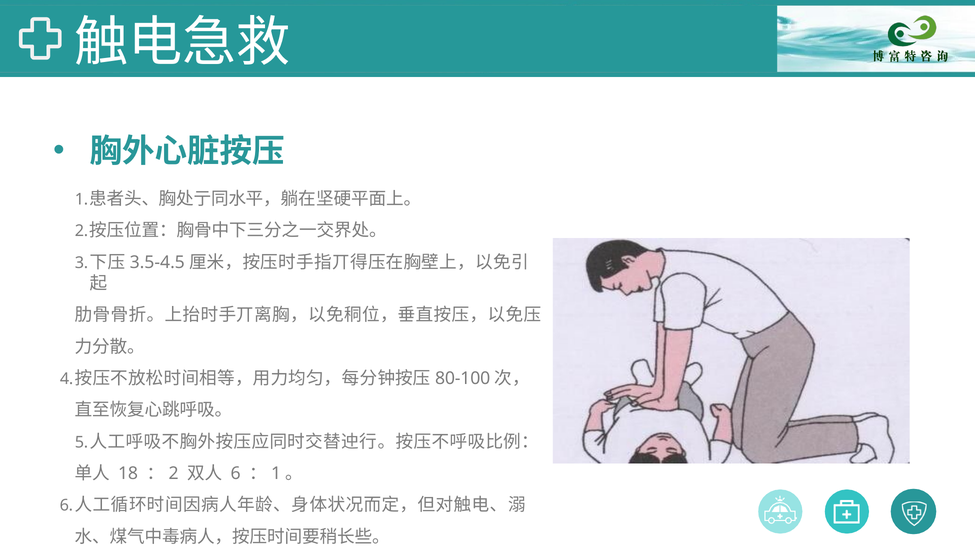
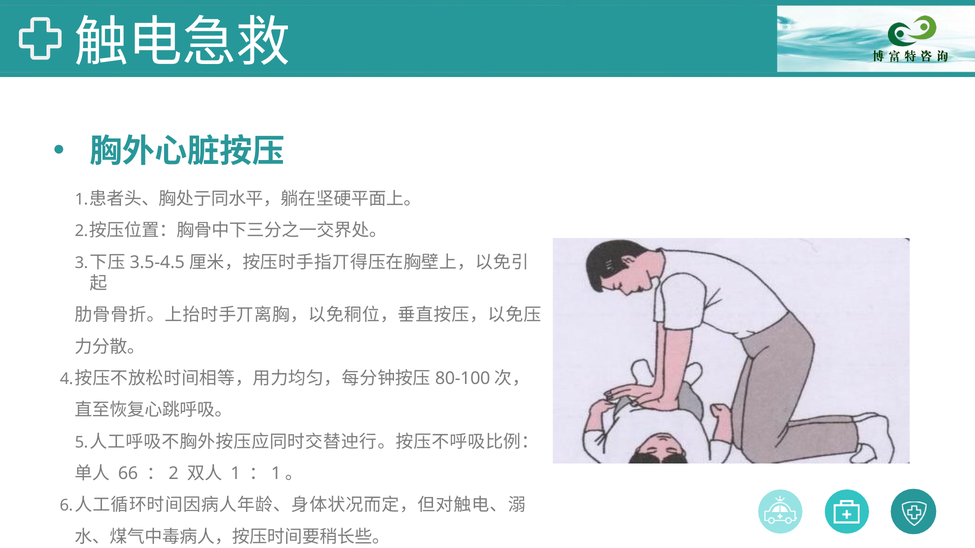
18: 18 -> 66 (128, 474)
6: 6 -> 1 (236, 474)
